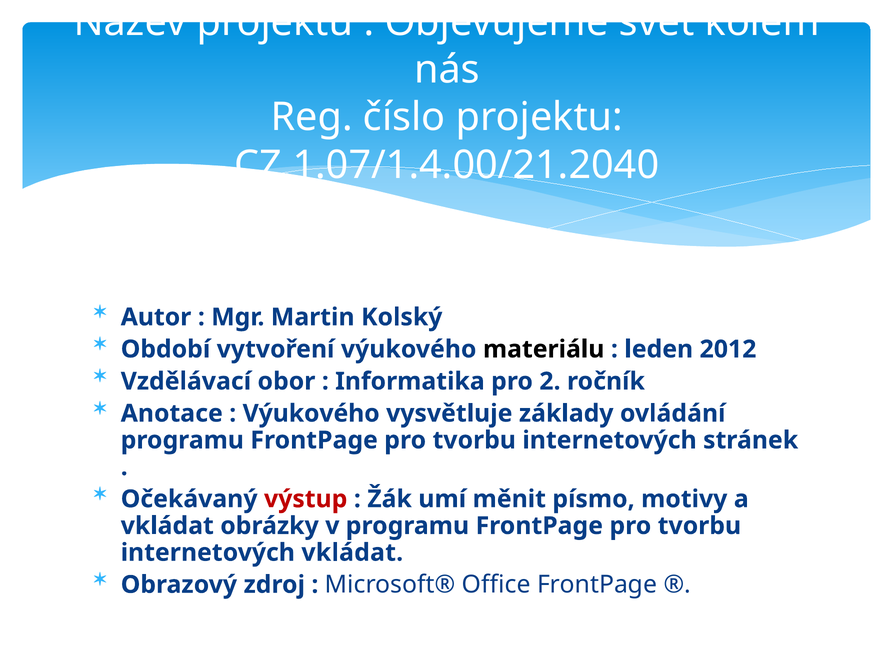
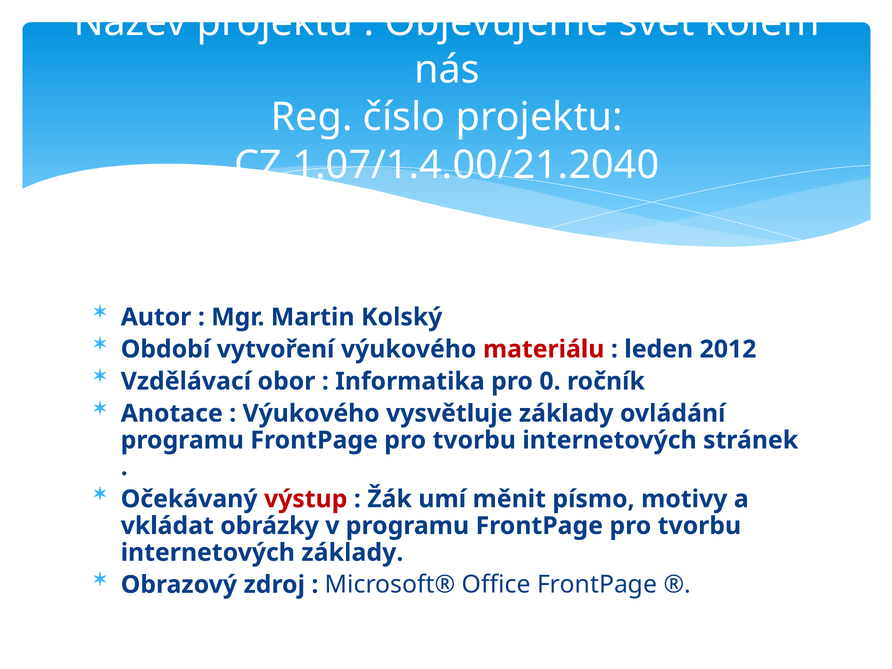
materiálu colour: black -> red (544, 349)
2: 2 -> 0 (550, 381)
internetových vkládat: vkládat -> základy (352, 553)
